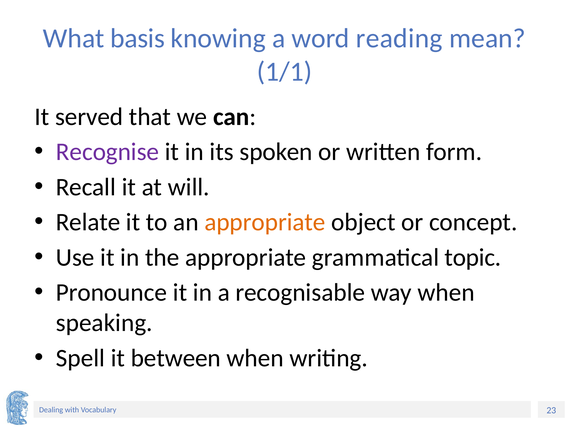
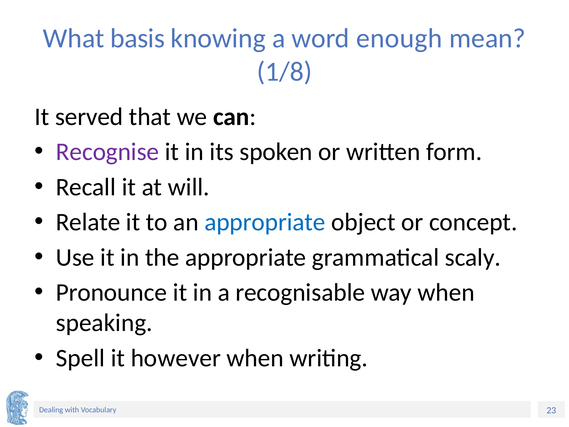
reading: reading -> enough (399, 38)
1/1: 1/1 -> 1/8 (284, 72)
appropriate colour: orange -> blue (265, 222)
topic: topic -> scaly (473, 257)
between: between -> however (176, 358)
